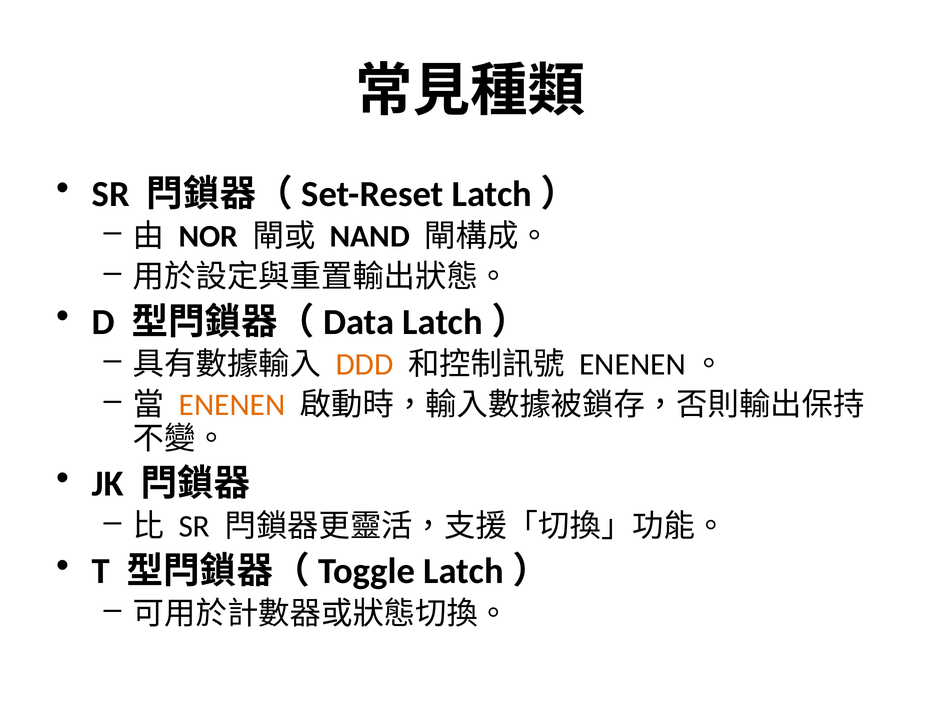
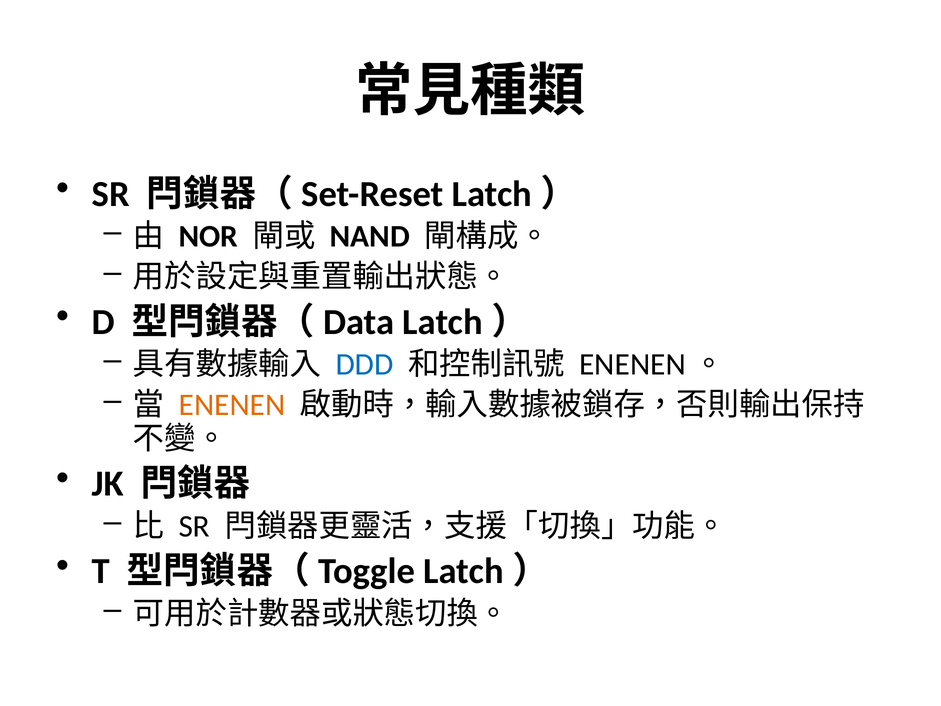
DDD colour: orange -> blue (364, 364)
